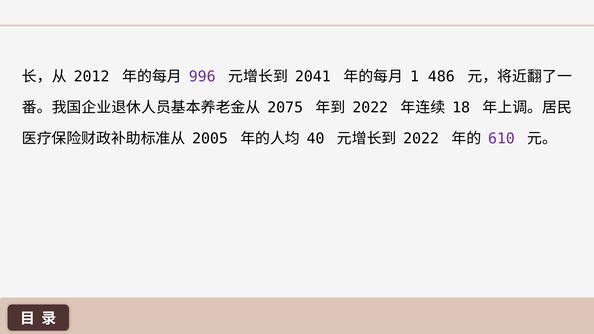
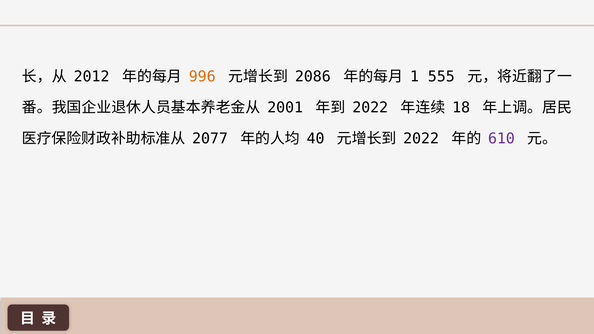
996 colour: purple -> orange (202, 77)
2041: 2041 -> 2086 (313, 77)
486: 486 -> 555 (441, 77)
2075: 2075 -> 2001 (285, 108)
2005: 2005 -> 2077 (210, 139)
